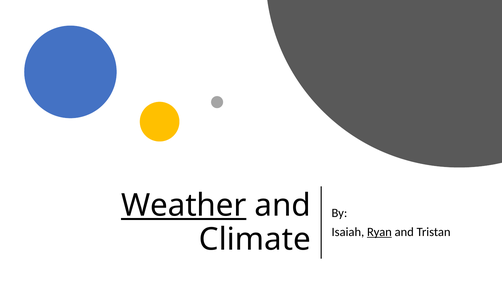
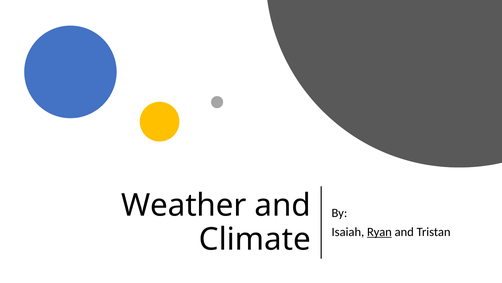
Weather underline: present -> none (184, 205)
